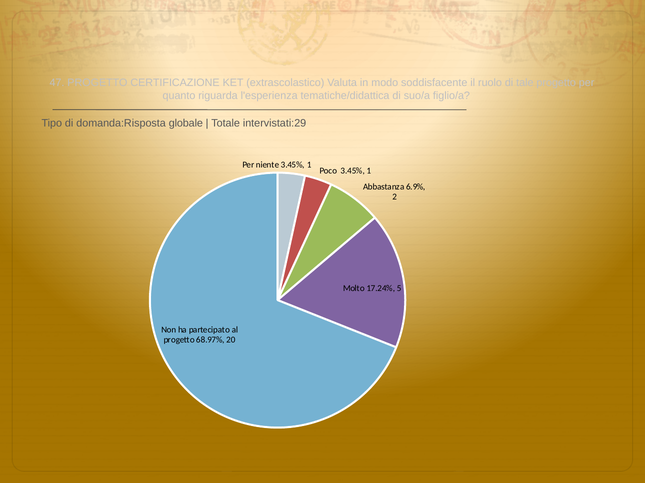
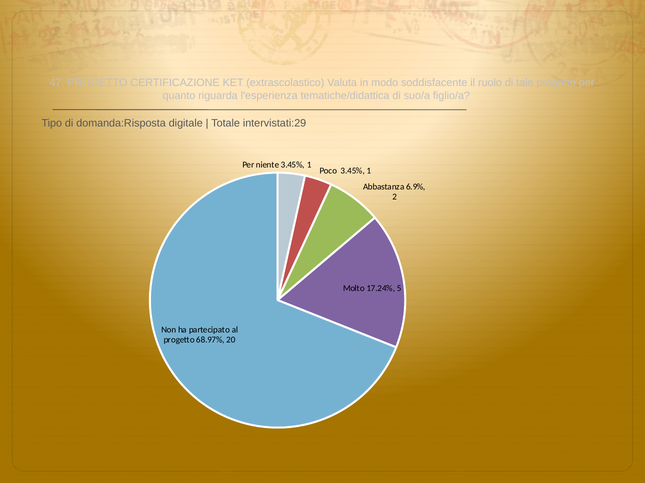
globale: globale -> digitale (186, 123)
